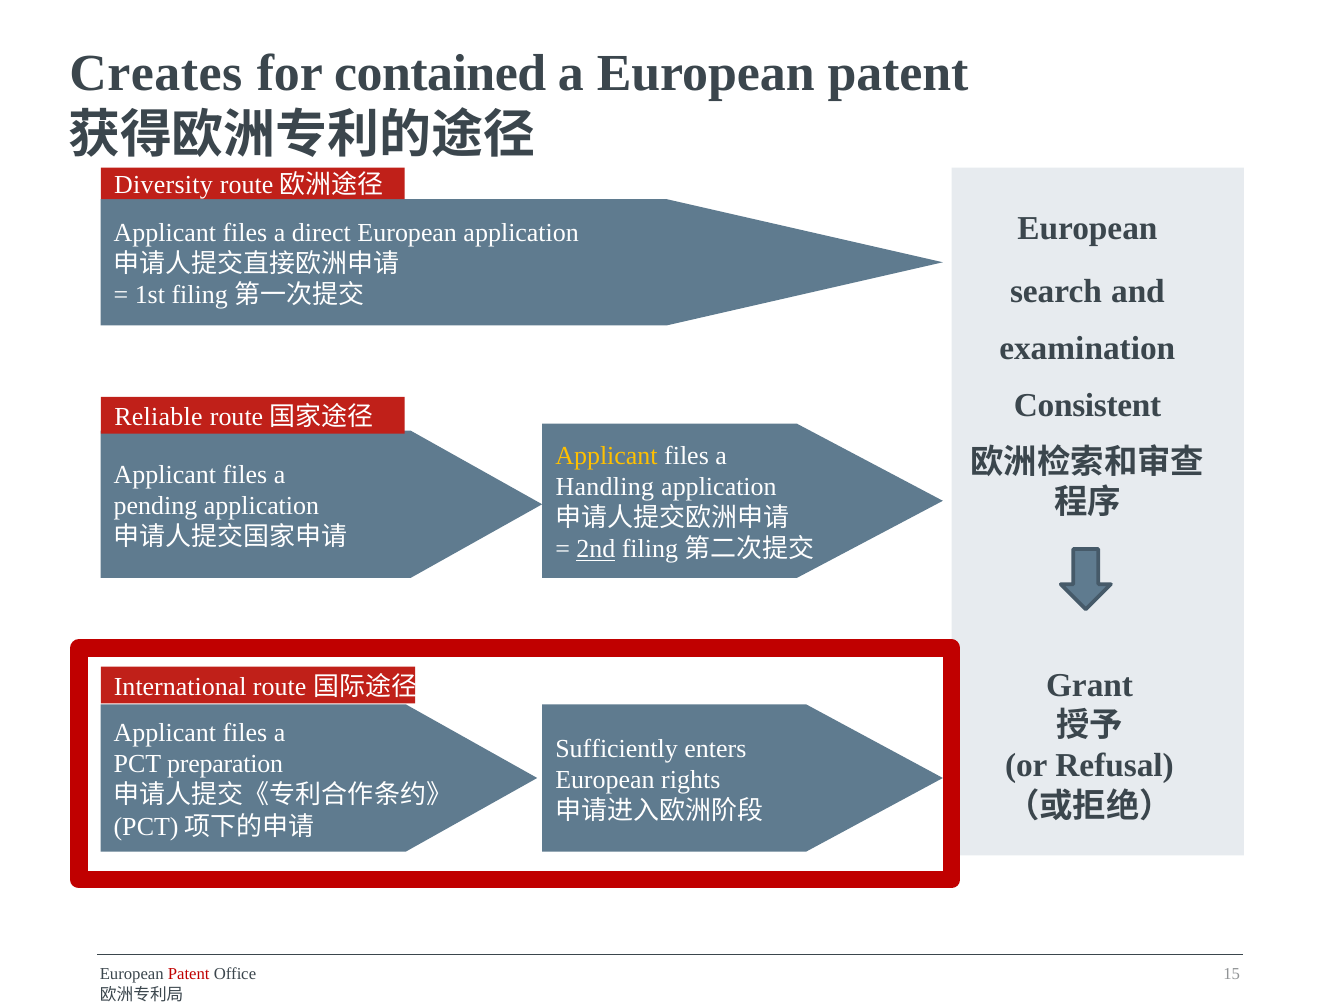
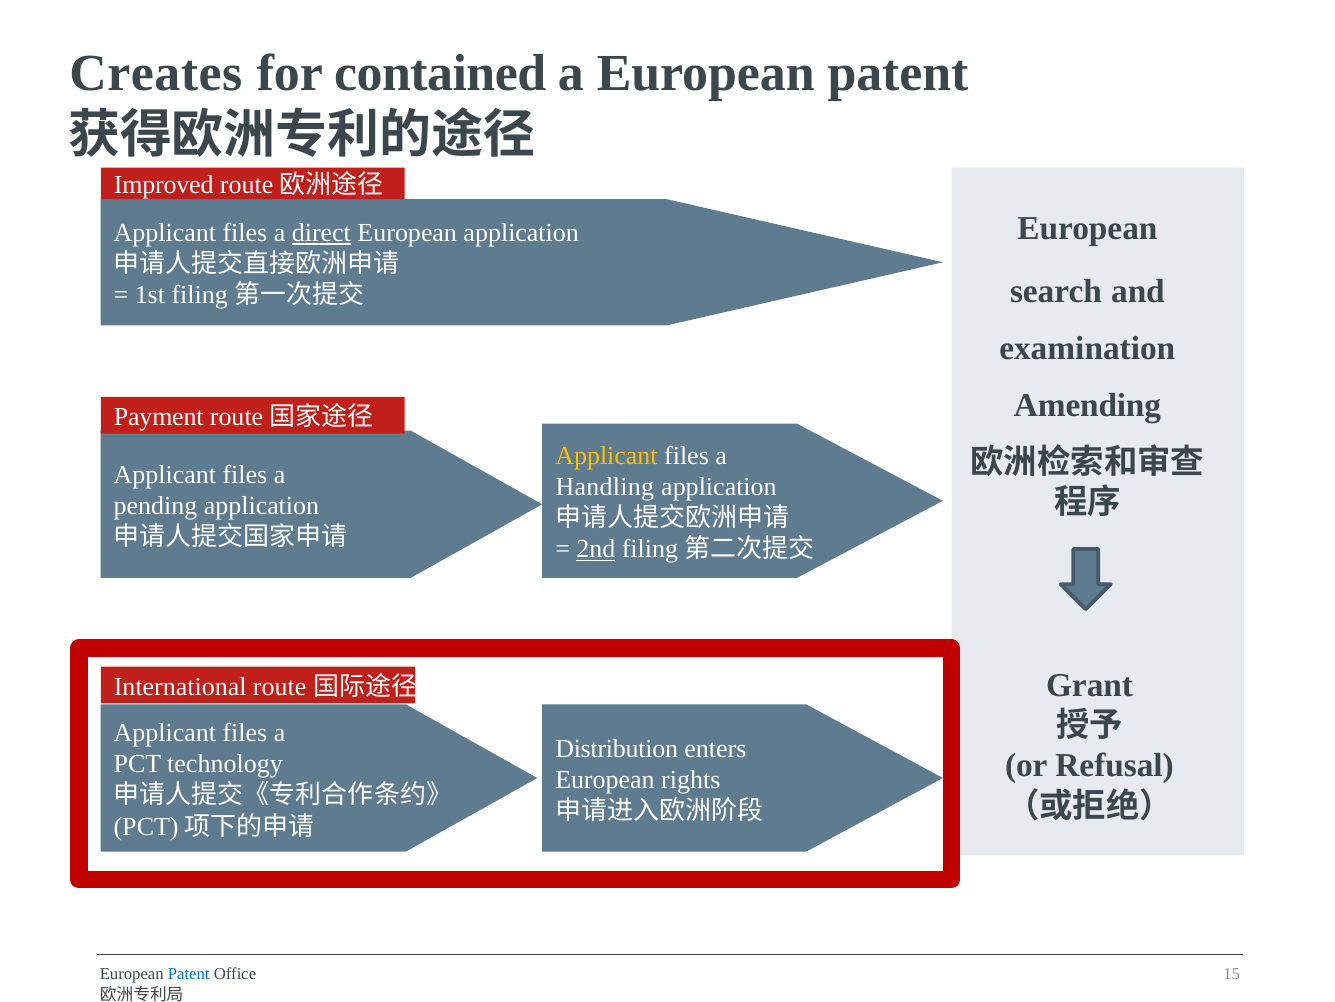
Diversity: Diversity -> Improved (164, 185)
direct underline: none -> present (321, 233)
Consistent: Consistent -> Amending (1087, 405)
Reliable: Reliable -> Payment (159, 417)
Sufficiently: Sufficiently -> Distribution (617, 748)
preparation: preparation -> technology (225, 764)
Patent colour: red -> blue (189, 974)
